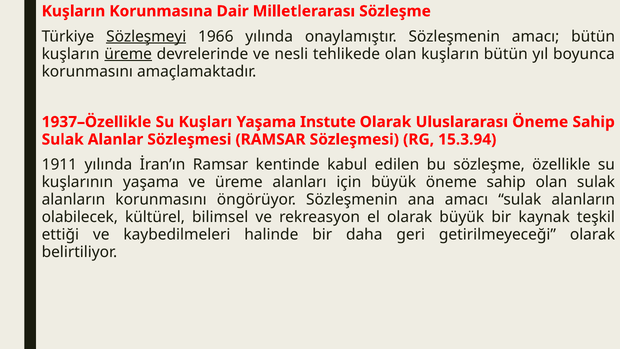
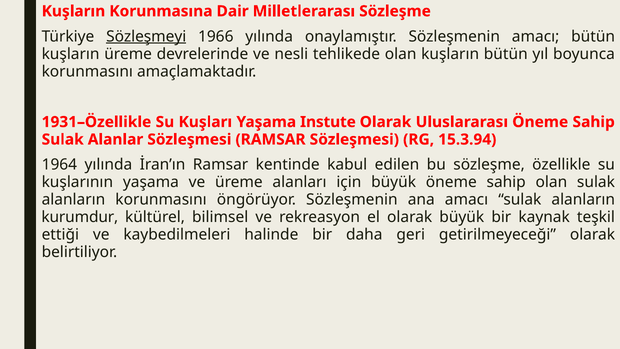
üreme underline: present -> none (128, 54)
1937–Özellikle: 1937–Özellikle -> 1931–Özellikle (96, 122)
1911: 1911 -> 1964 (59, 165)
olabilecek: olabilecek -> kurumdur (80, 217)
